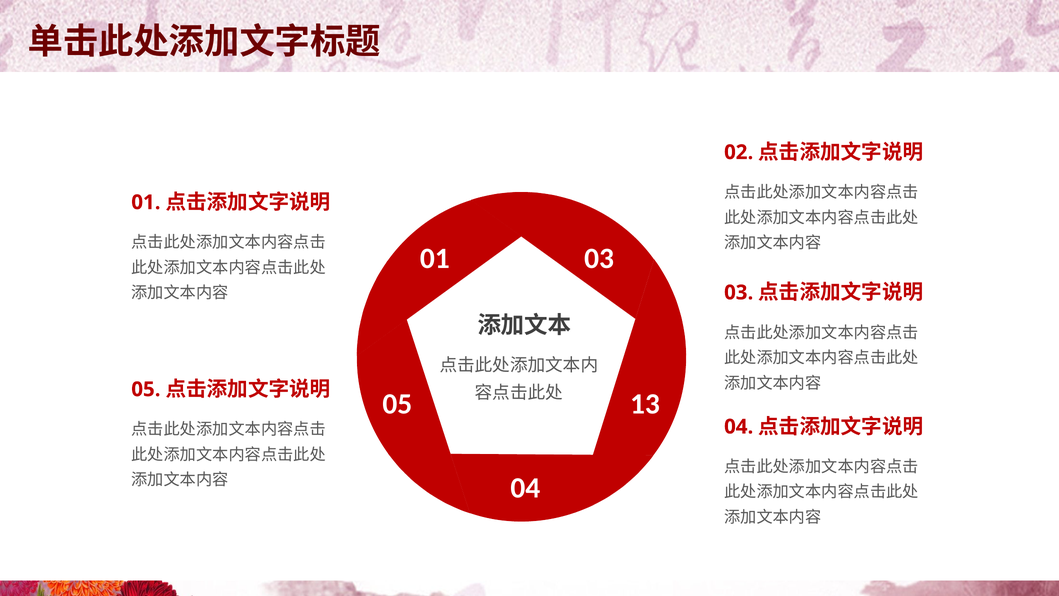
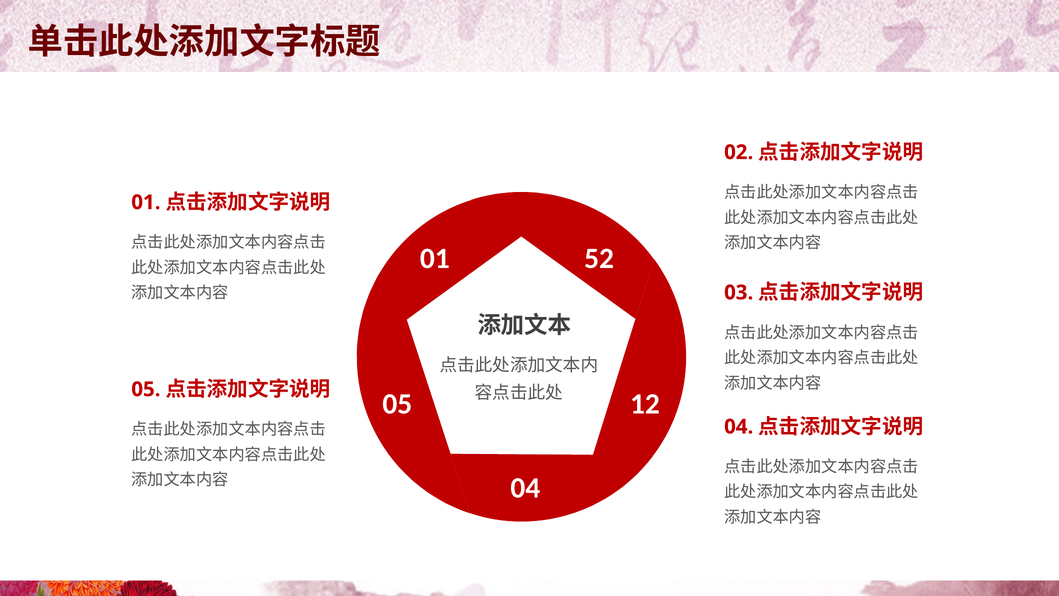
01 03: 03 -> 52 (599, 258)
13: 13 -> 12 (645, 404)
